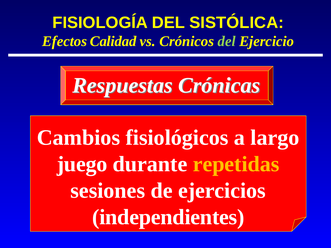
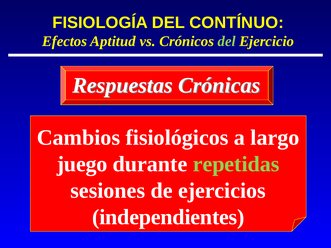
SISTÓLICA: SISTÓLICA -> CONTÍNUO (237, 23)
Calidad: Calidad -> Aptitud (113, 41)
repetidas colour: yellow -> light green (236, 164)
